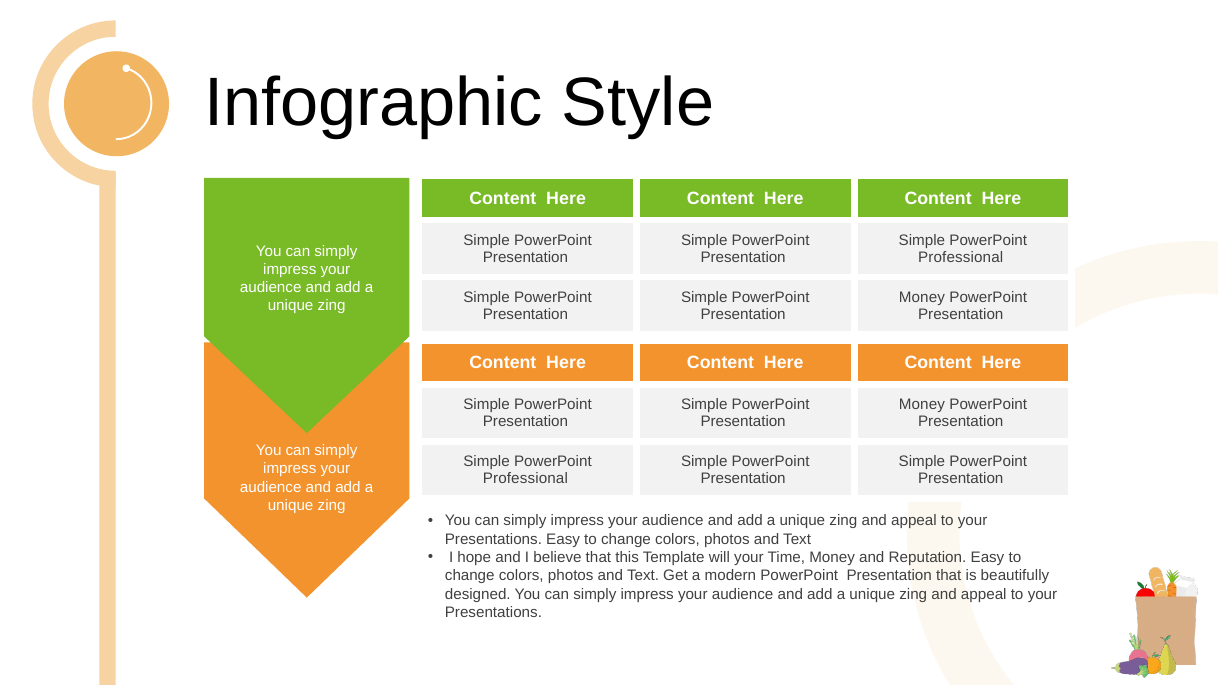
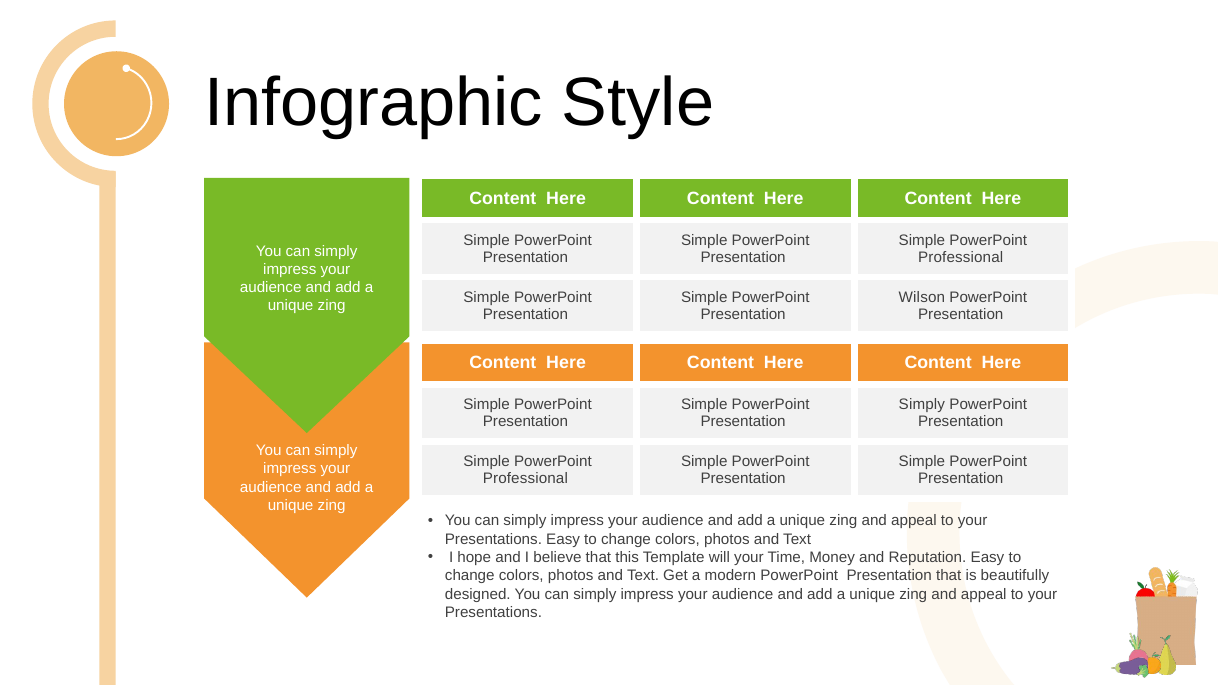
Money: Money -> Wilson (922, 297)
Money: Money -> Simply (922, 405)
